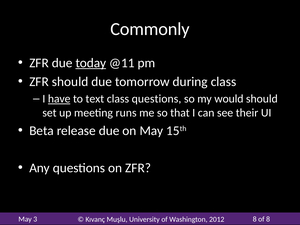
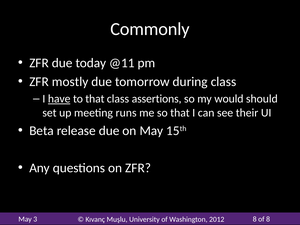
today underline: present -> none (91, 63)
ZFR should: should -> mostly (70, 82)
to text: text -> that (95, 99)
class questions: questions -> assertions (157, 99)
